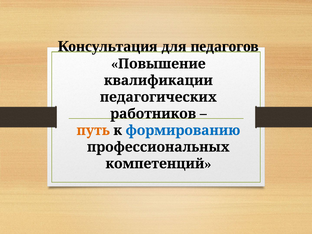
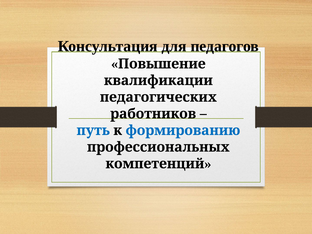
путь colour: orange -> blue (93, 130)
